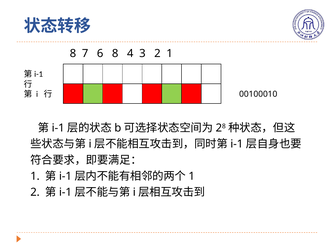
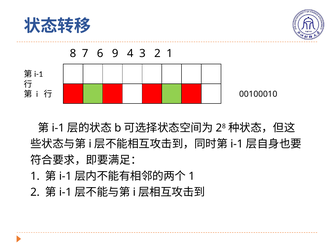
6 8: 8 -> 9 (115, 53)
